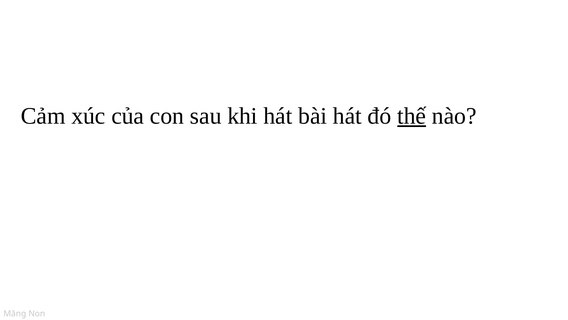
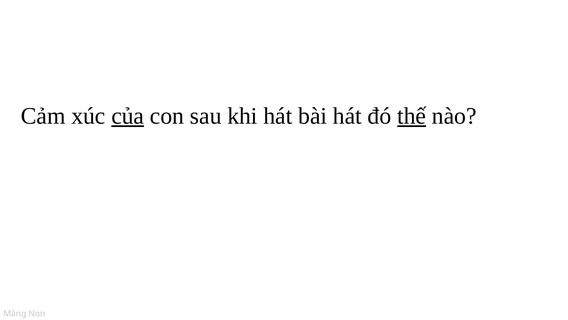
của underline: none -> present (128, 116)
